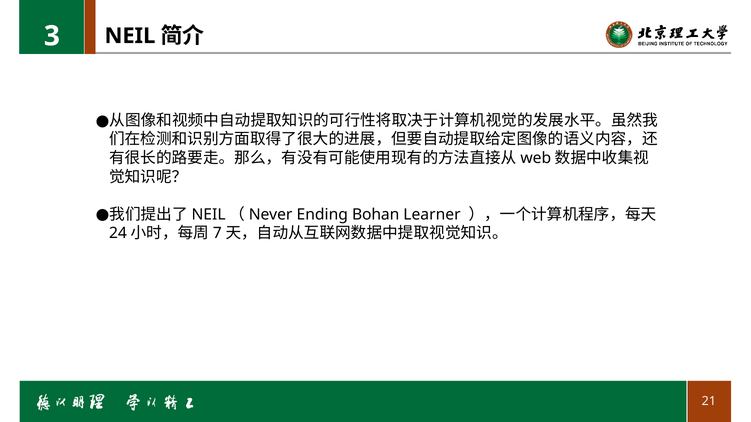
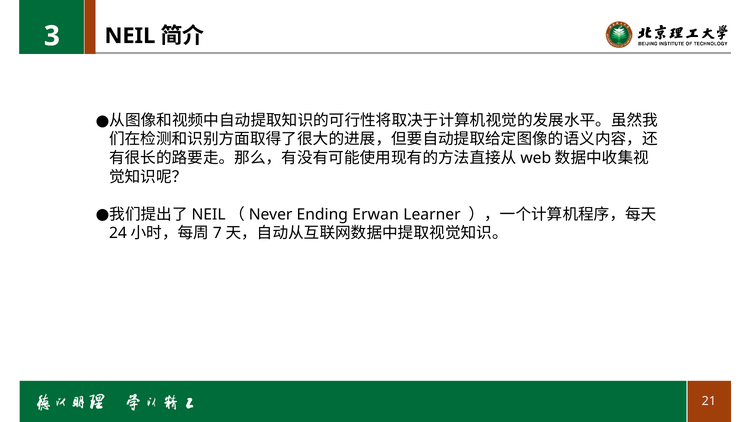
Bohan: Bohan -> Erwan (376, 215)
